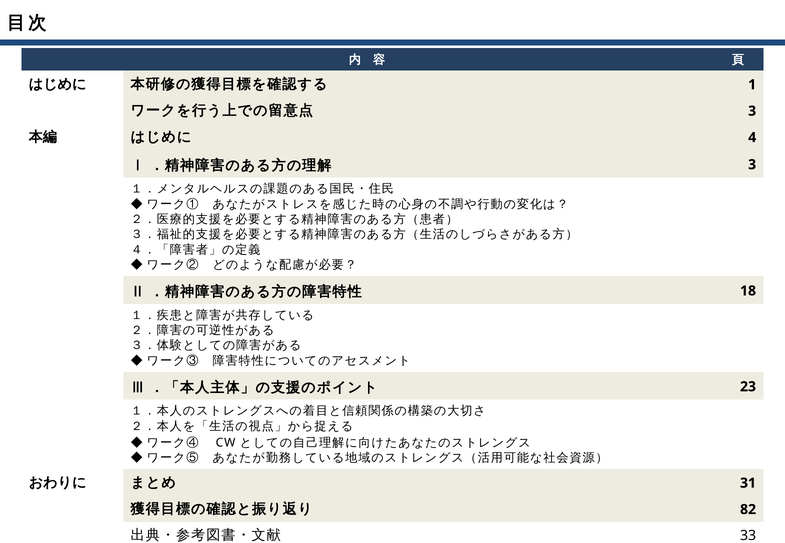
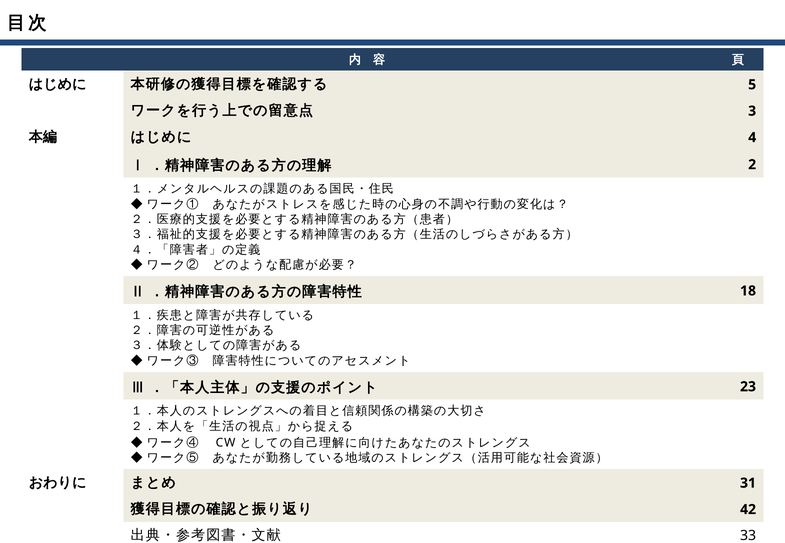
1: 1 -> 5 (752, 85)
3: 3 -> 2 (752, 165)
82: 82 -> 42 (748, 510)
